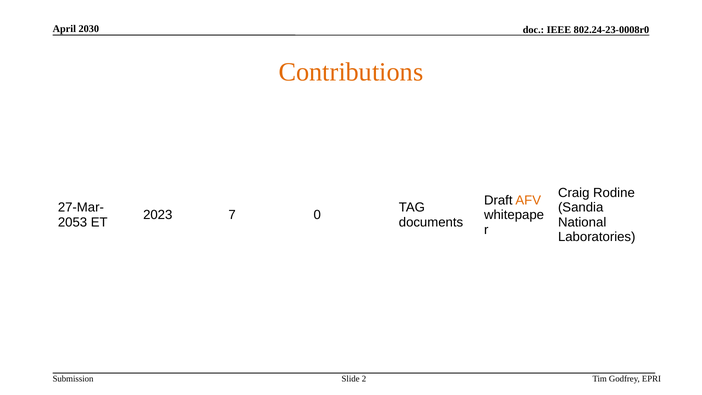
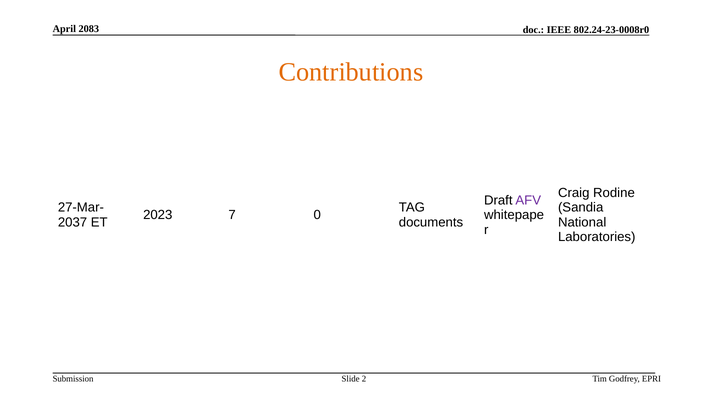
2030: 2030 -> 2083 (89, 29)
AFV colour: orange -> purple (528, 200)
2053: 2053 -> 2037 (73, 222)
